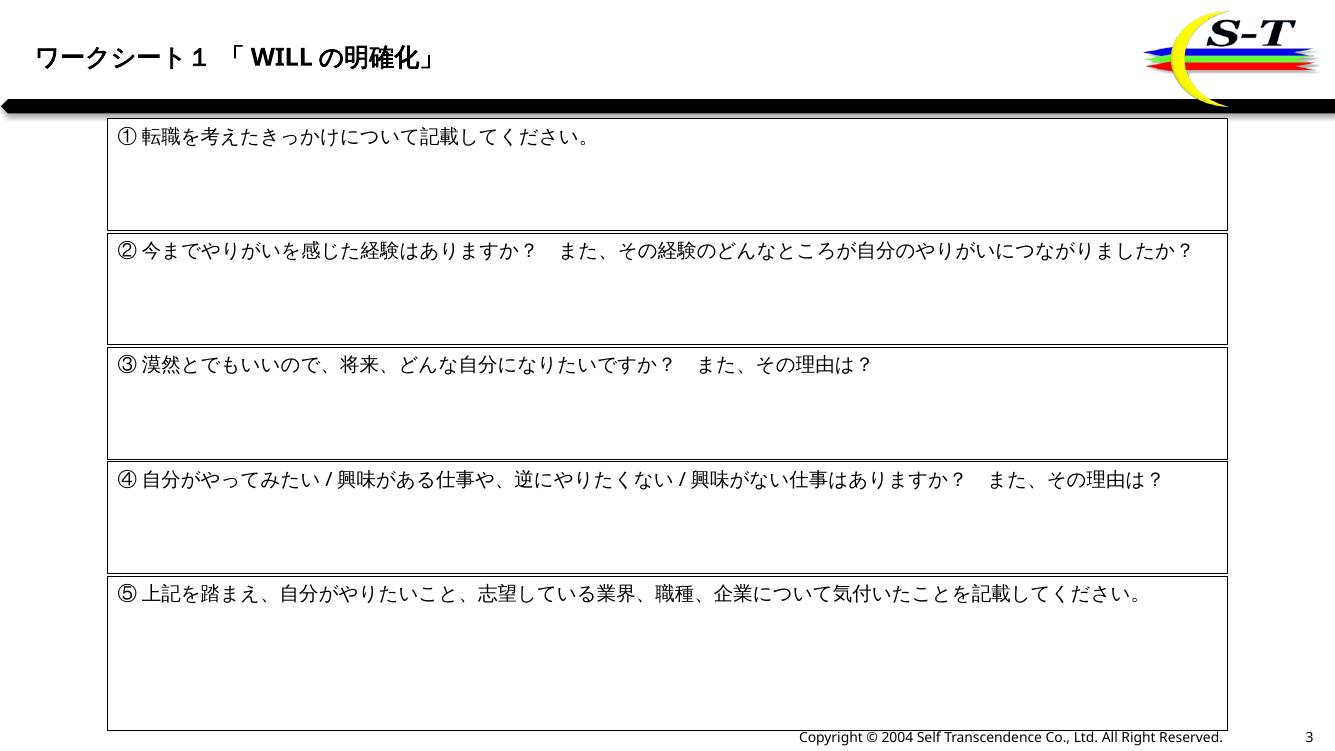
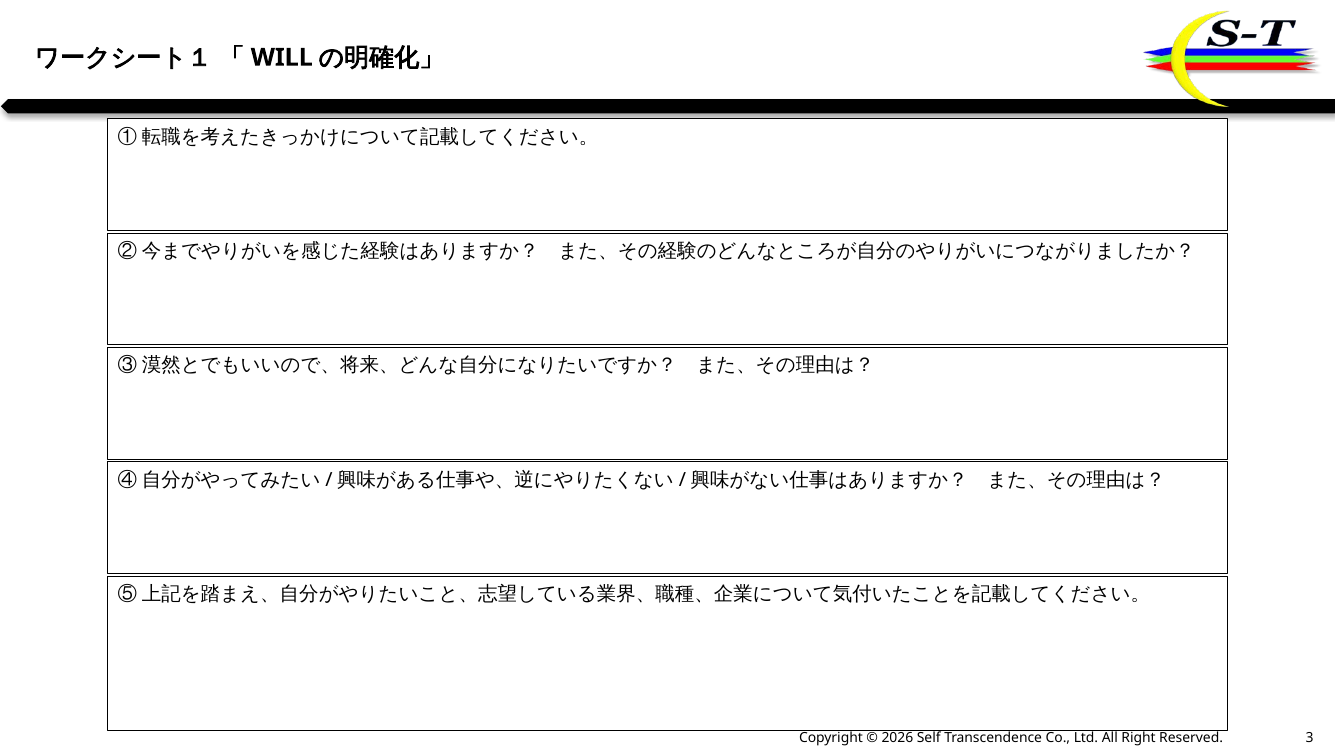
2004: 2004 -> 2026 (897, 738)
